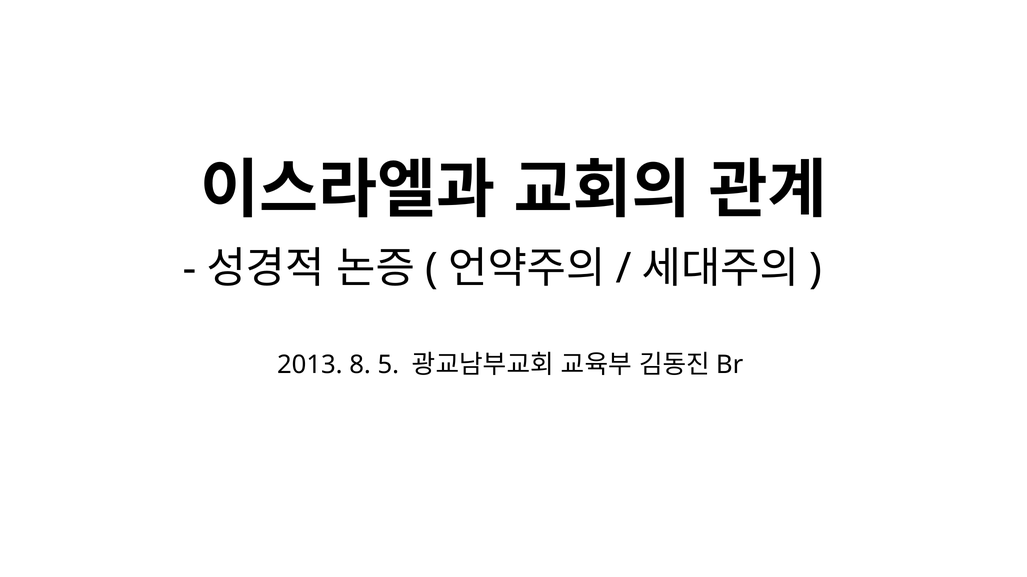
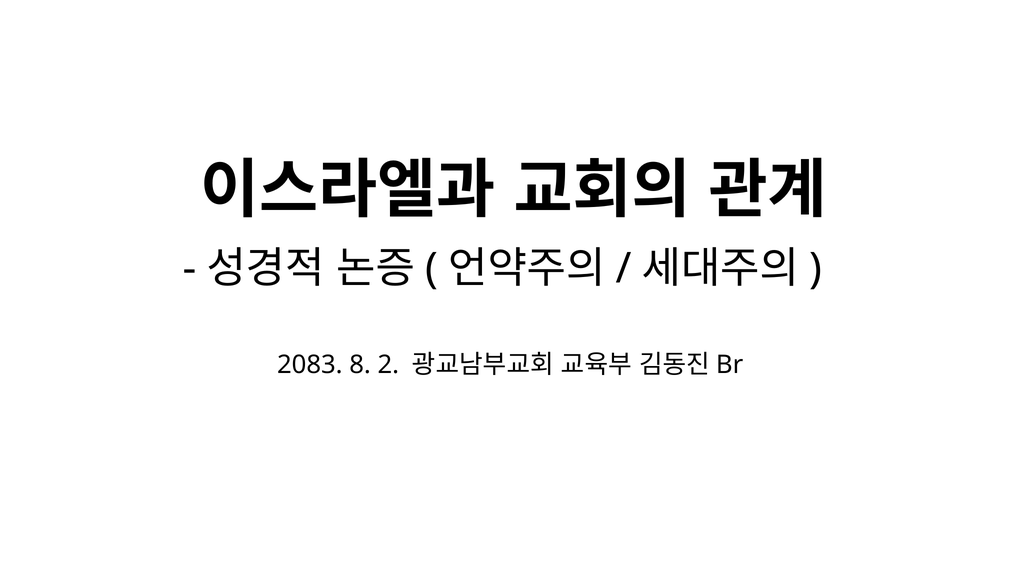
2013: 2013 -> 2083 (310, 365)
5: 5 -> 2 (388, 365)
